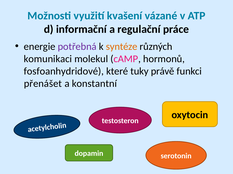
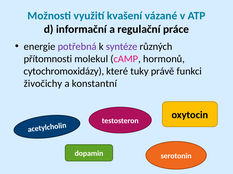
syntéze colour: orange -> purple (122, 47)
komunikaci: komunikaci -> přítomnosti (48, 59)
fosfoanhydridové: fosfoanhydridové -> cytochromoxidázy (64, 71)
přenášet: přenášet -> živočichy (43, 84)
